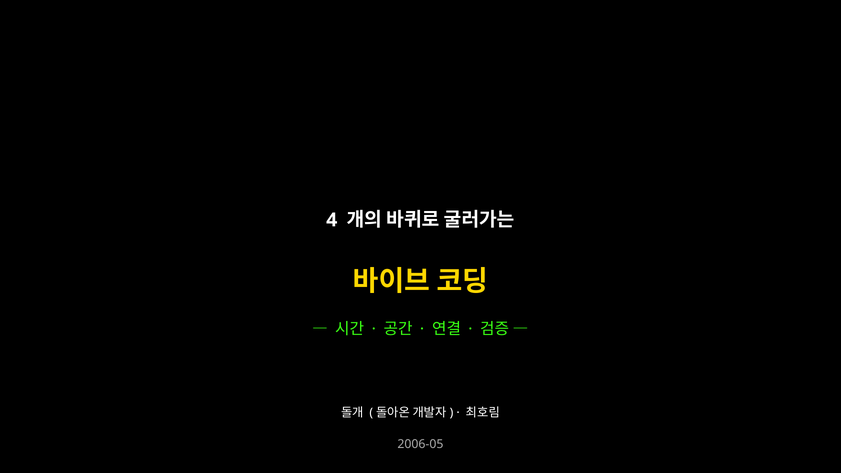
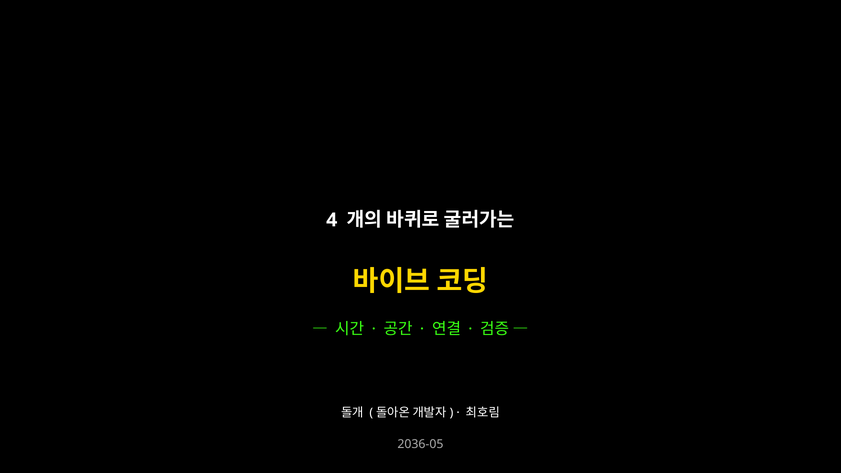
2006-05: 2006-05 -> 2036-05 (420, 444)
